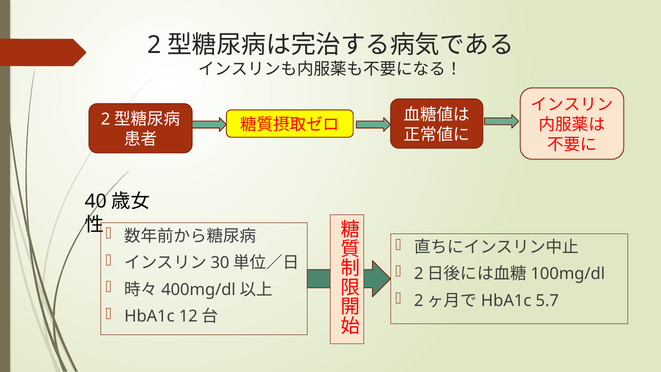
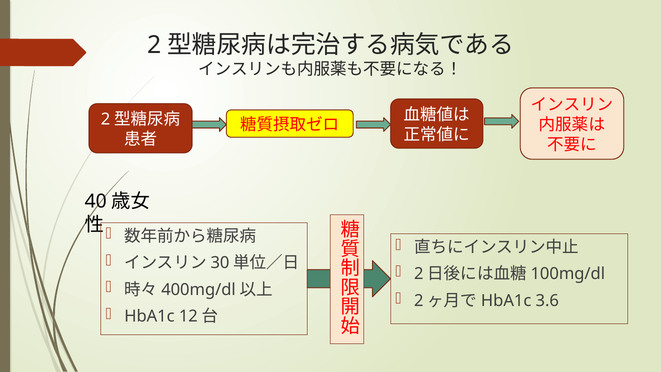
5.7: 5.7 -> 3.6 (547, 301)
